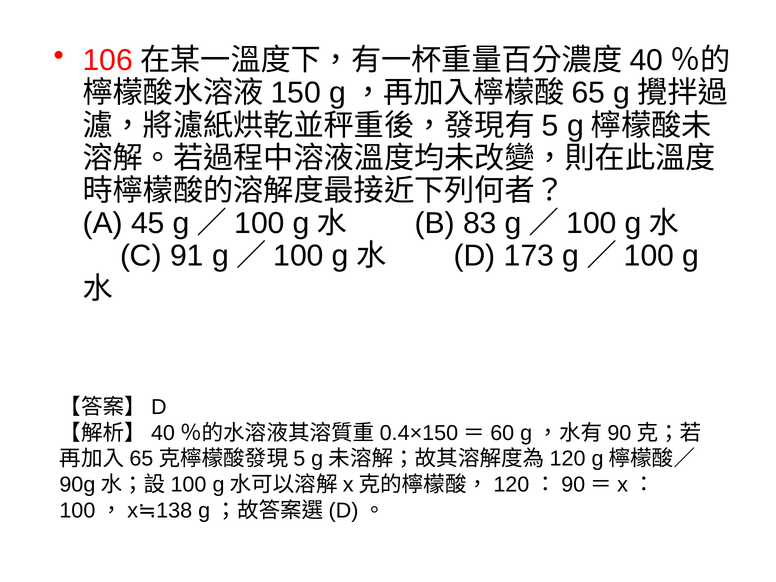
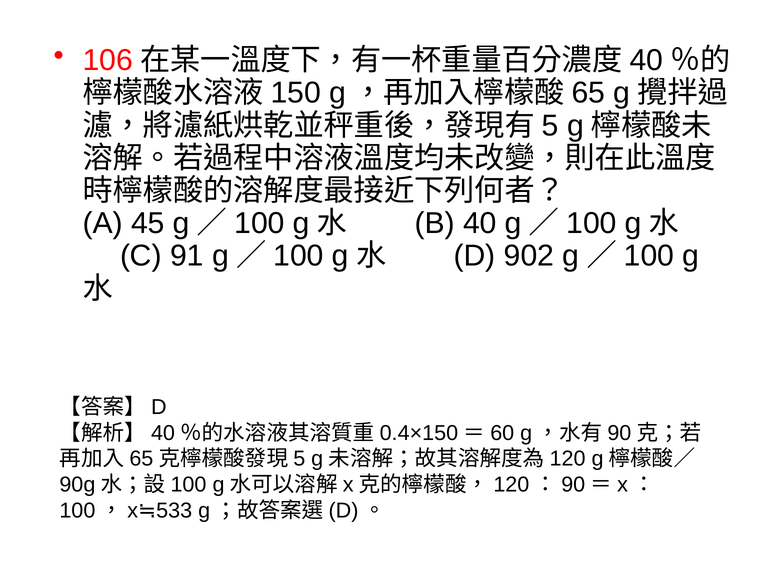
B 83: 83 -> 40 (480, 223)
173: 173 -> 902 (529, 256)
138: 138 -> 533 (174, 511)
